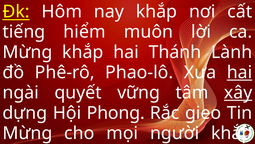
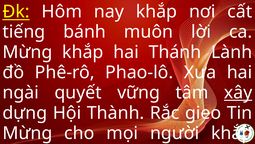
hiểm: hiểm -> bánh (85, 32)
hai underline: present -> none (240, 72)
Phong: Phong -> Thành (116, 113)
